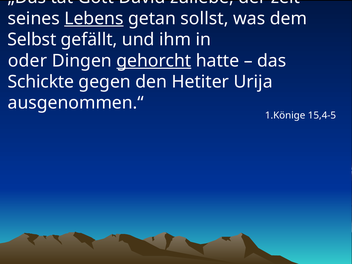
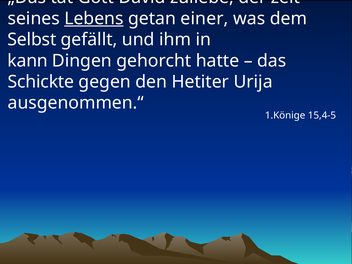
sollst: sollst -> einer (204, 18)
oder: oder -> kann (28, 61)
gehorcht underline: present -> none (154, 61)
